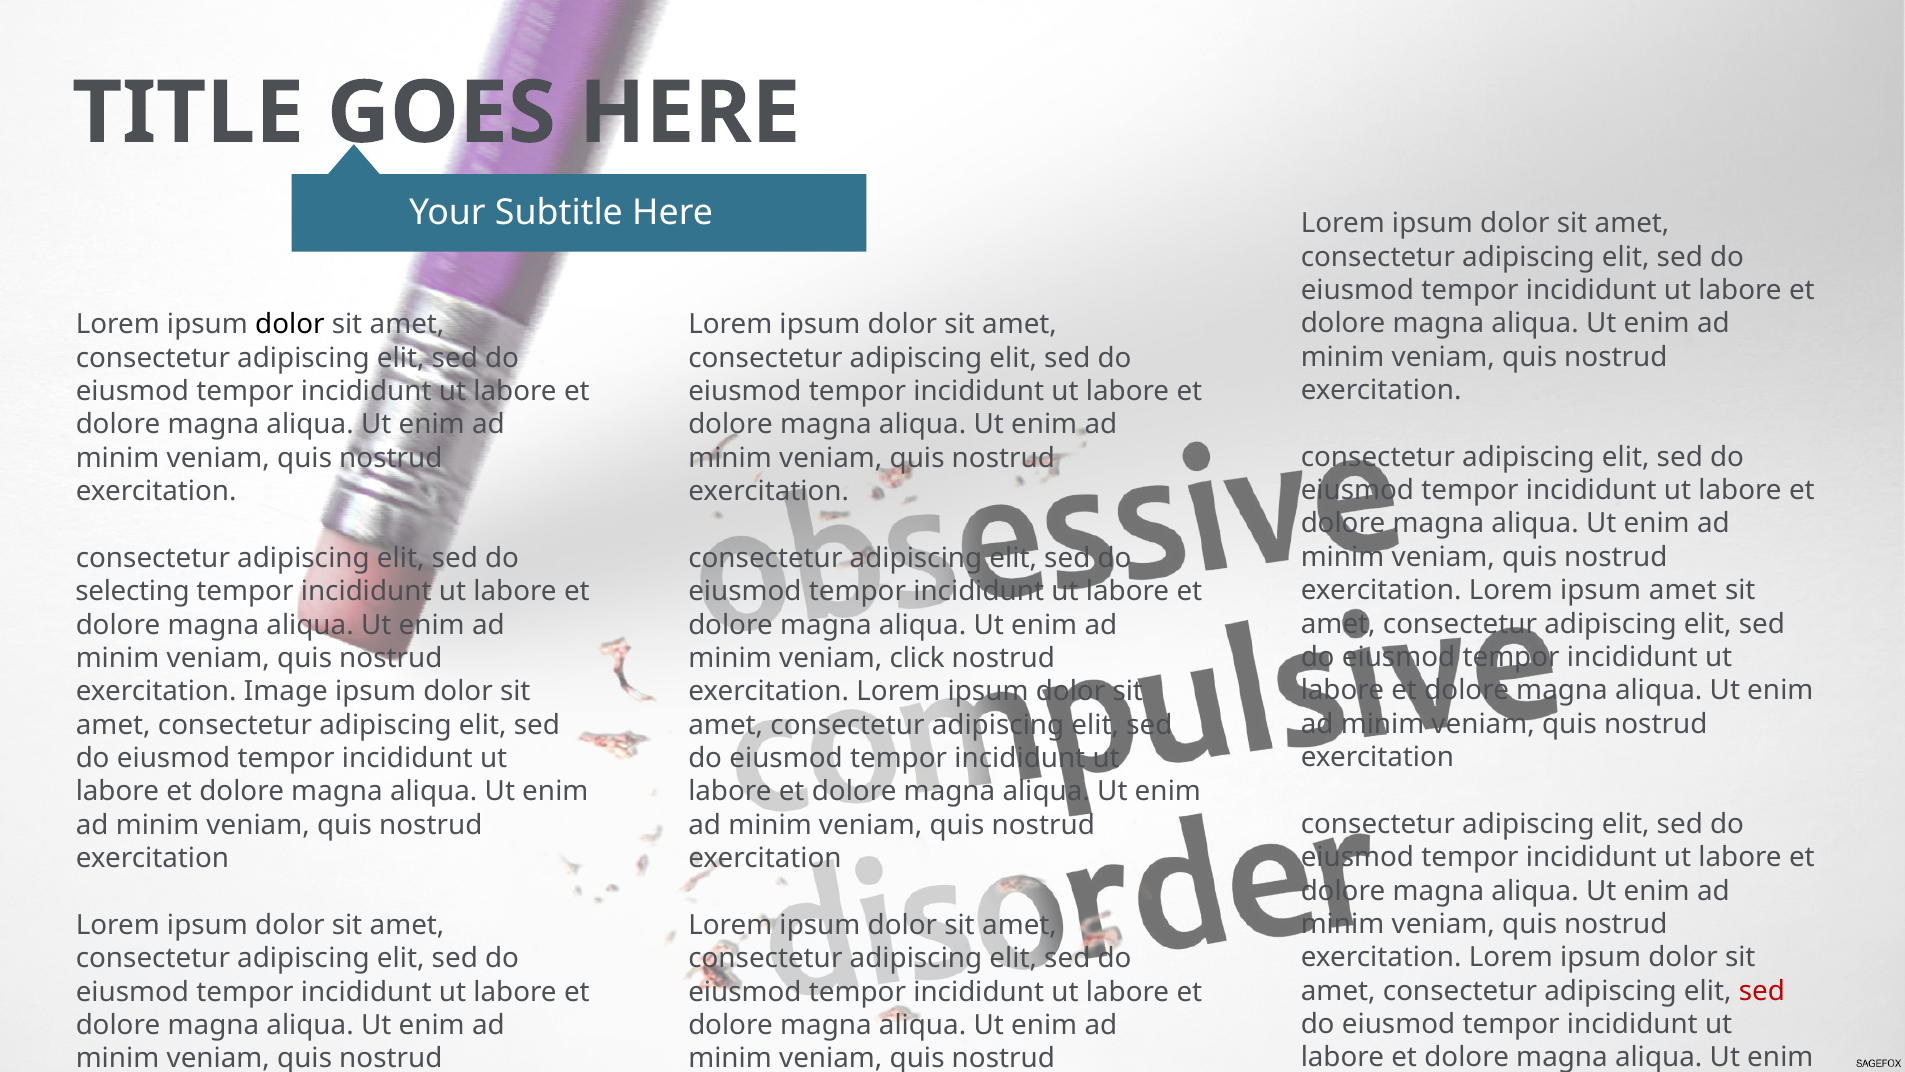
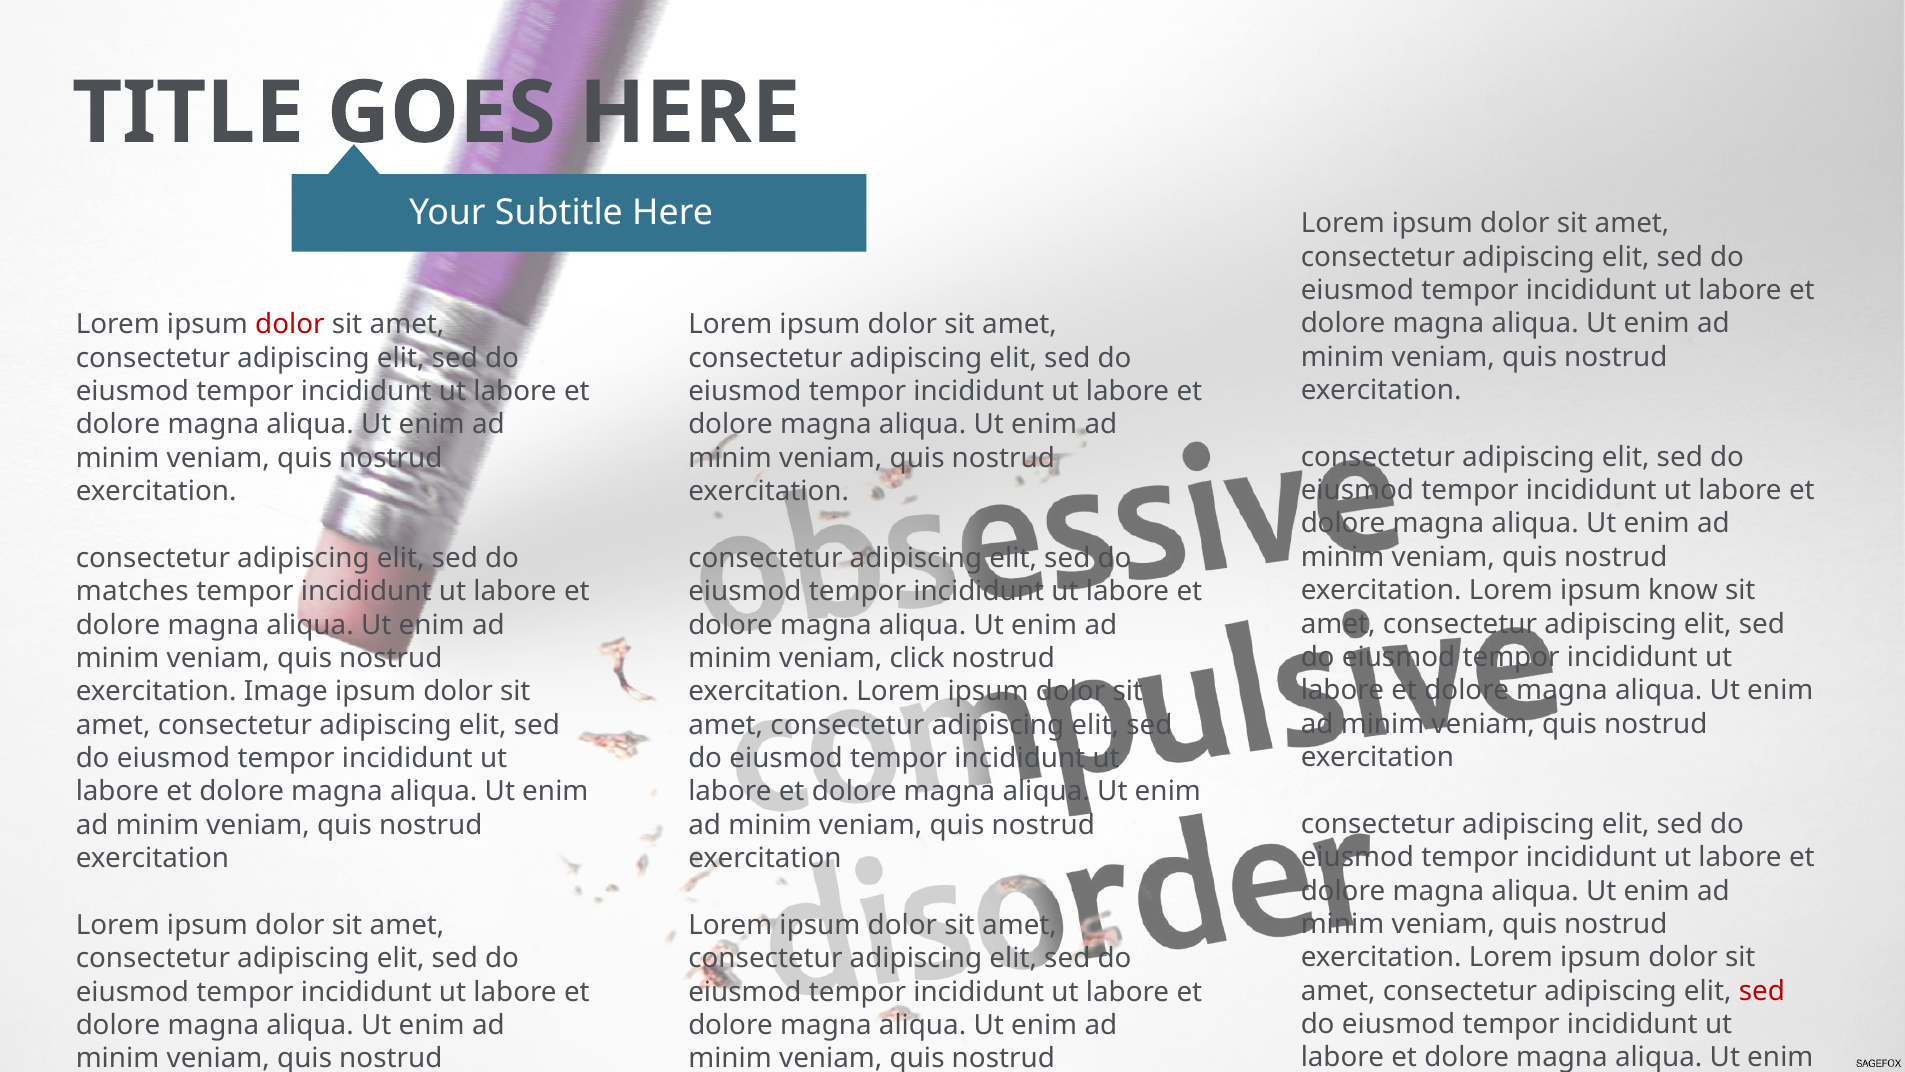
dolor colour: black -> red (290, 324)
ipsum amet: amet -> know (1683, 590)
selecting: selecting -> matches (132, 591)
